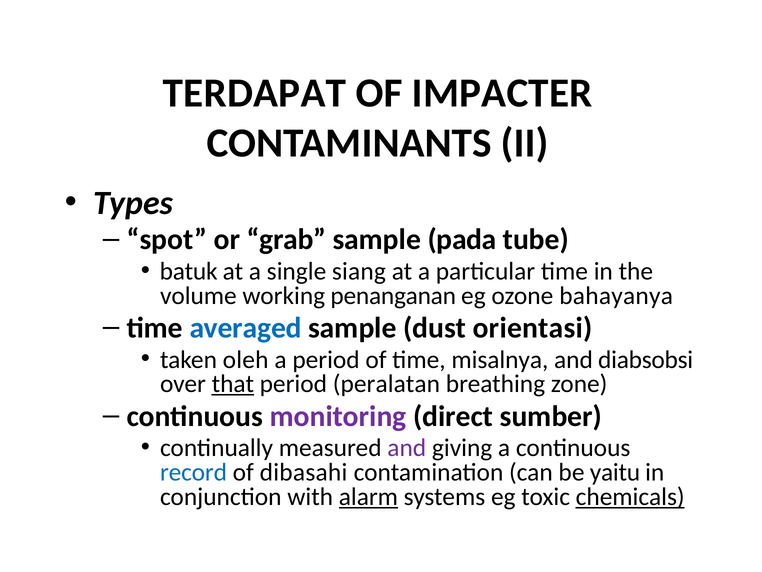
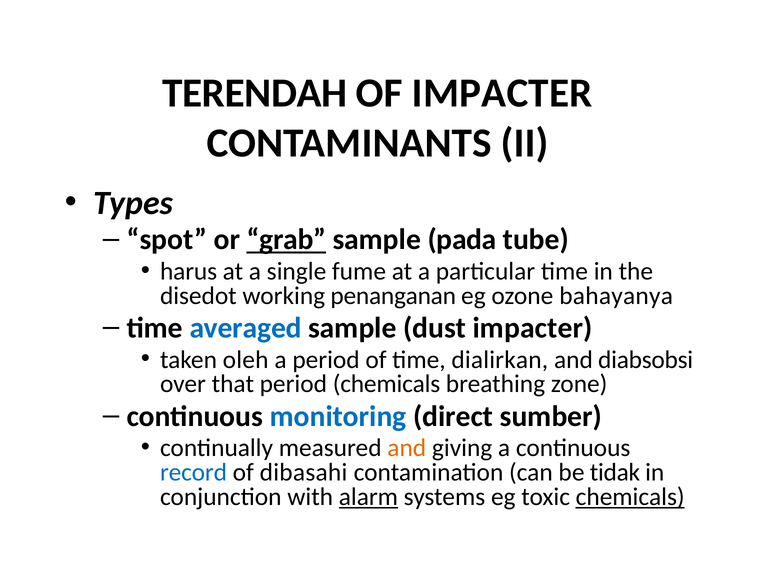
TERDAPAT: TERDAPAT -> TERENDAH (255, 93)
grab underline: none -> present (286, 239)
batuk: batuk -> harus (189, 271)
siang: siang -> fume (359, 271)
volume: volume -> disedot (198, 295)
dust orientasi: orientasi -> impacter (533, 328)
misalnya: misalnya -> dialirkan (500, 359)
that underline: present -> none (233, 384)
period peralatan: peralatan -> chemicals (386, 384)
monitoring colour: purple -> blue (338, 416)
and colour: purple -> orange (407, 448)
yaitu: yaitu -> tidak (615, 472)
